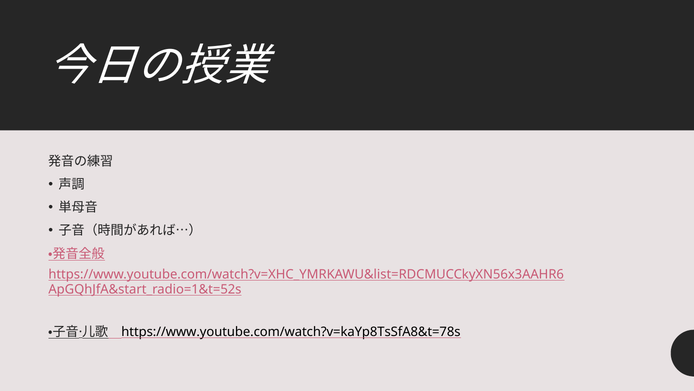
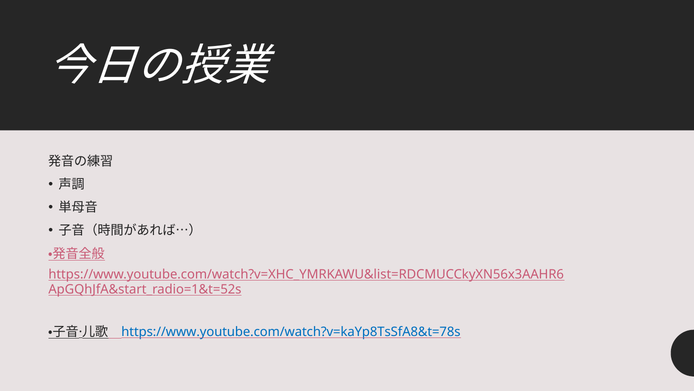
https://www.youtube.com/watch?v=kaYp8TsSfA8&t=78s colour: black -> blue (291, 331)
